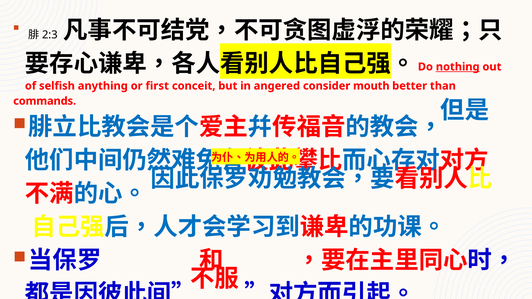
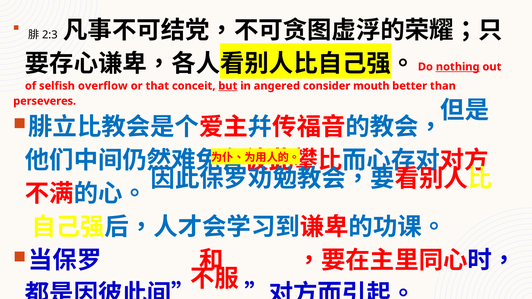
anything: anything -> overflow (103, 86)
first: first -> that (157, 86)
but underline: none -> present (228, 86)
commands: commands -> perseveres (45, 101)
